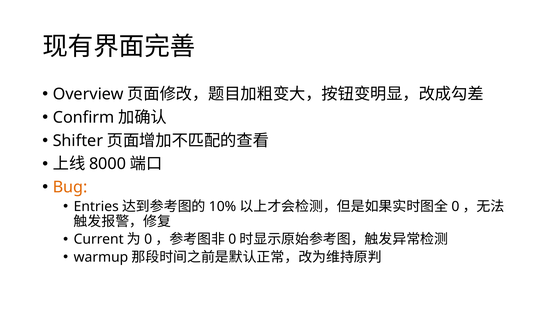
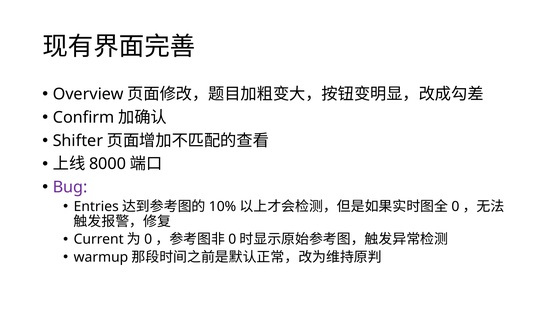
Bug colour: orange -> purple (70, 187)
